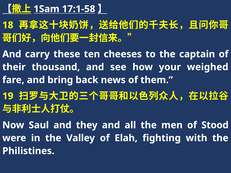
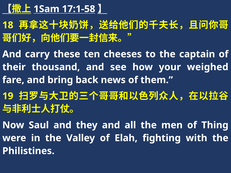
Stood: Stood -> Thing (215, 125)
